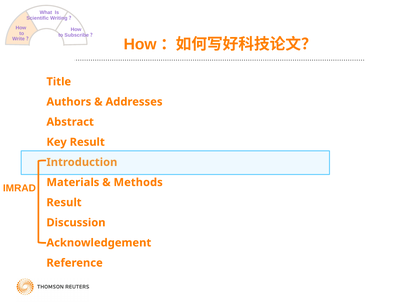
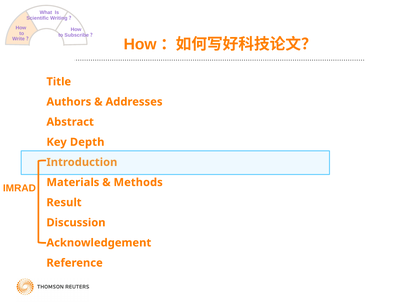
Key Result: Result -> Depth (87, 142)
